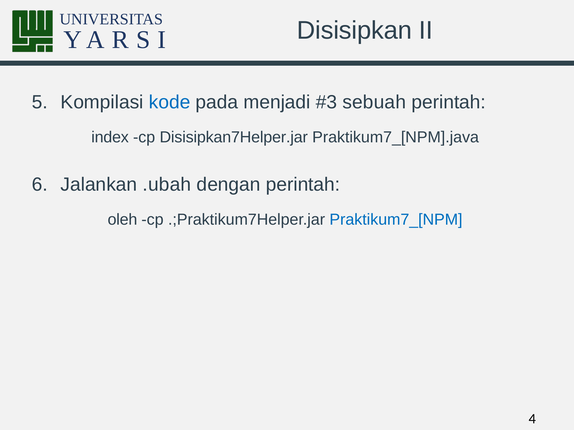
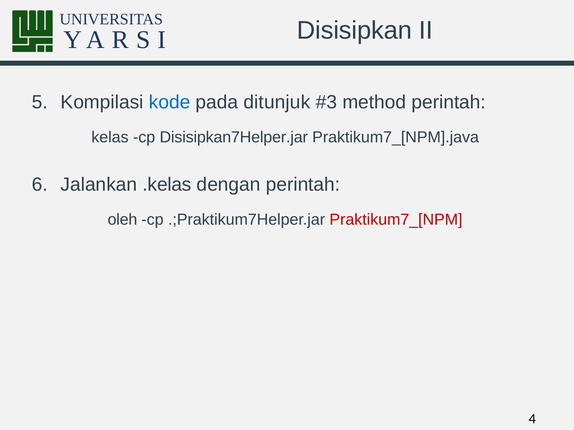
menjadi: menjadi -> ditunjuk (277, 102)
sebuah: sebuah -> method (374, 102)
index: index -> kelas (110, 137)
.ubah: .ubah -> .kelas (167, 185)
Praktikum7_[NPM colour: blue -> red (396, 220)
